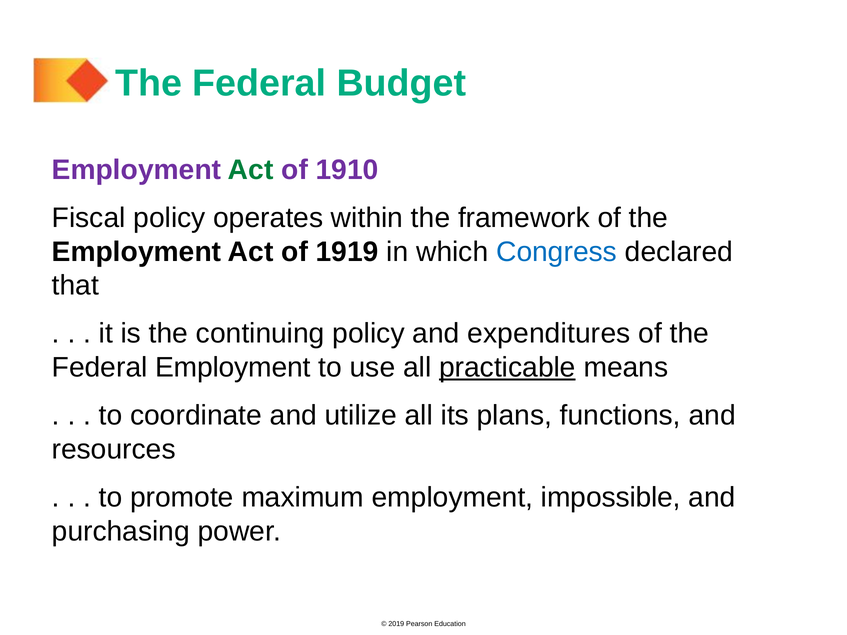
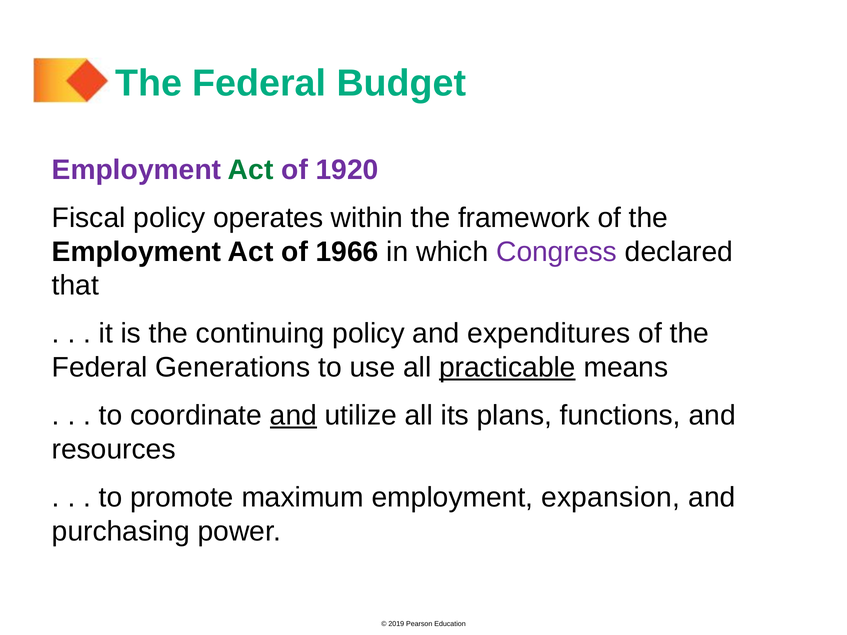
1910: 1910 -> 1920 (347, 170)
1919: 1919 -> 1966 (347, 252)
Congress colour: blue -> purple (557, 252)
Federal Employment: Employment -> Generations (233, 368)
and underline: none -> present (293, 416)
impossible: impossible -> expansion (611, 498)
